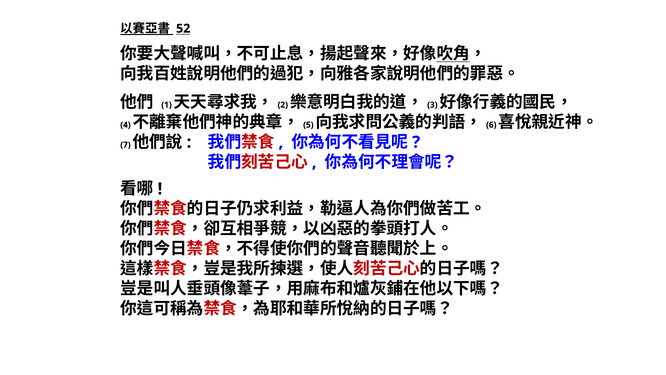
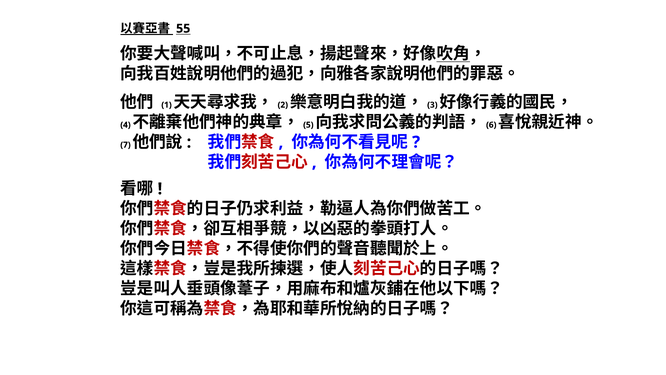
52: 52 -> 55 (183, 29)
